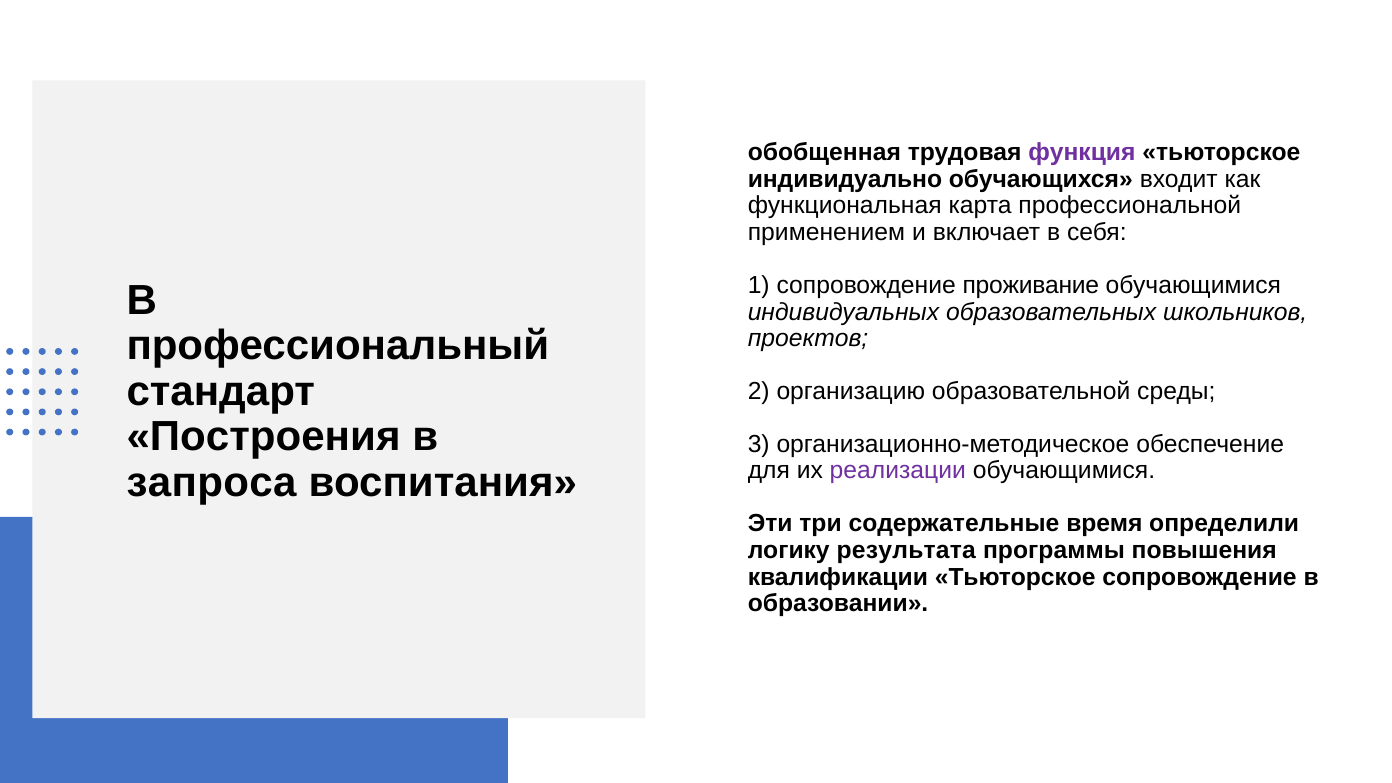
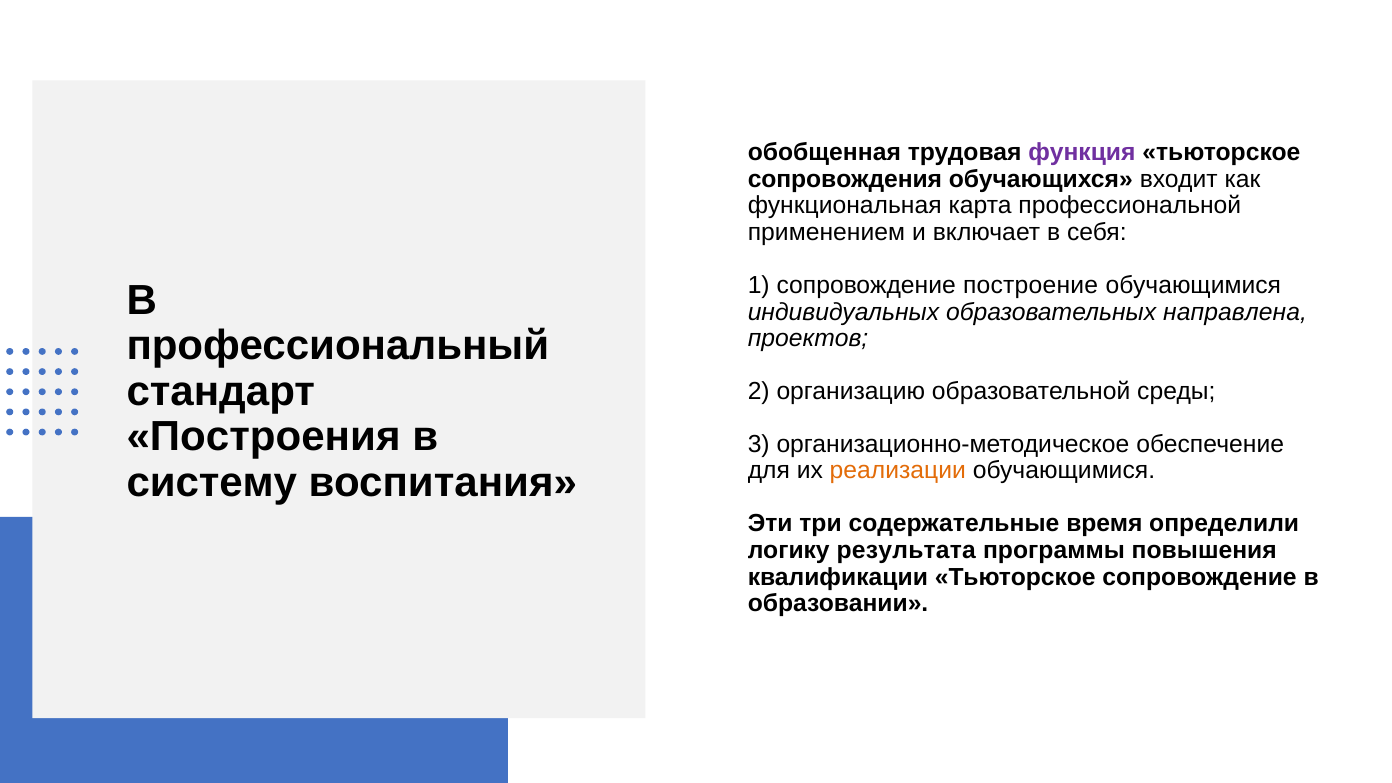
индивидуально: индивидуально -> сопровождения (845, 179)
проживание: проживание -> построение (1031, 285)
школьников: школьников -> направлена (1235, 312)
реализации colour: purple -> orange (898, 471)
запроса: запроса -> систему (212, 482)
